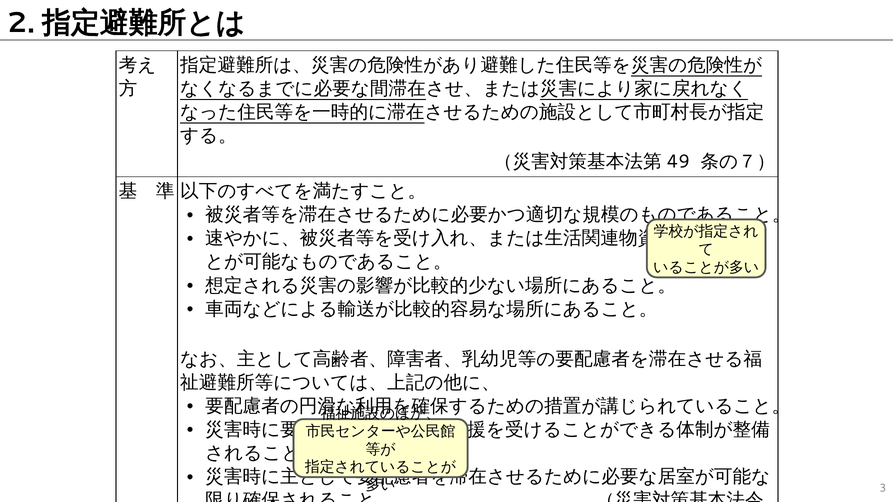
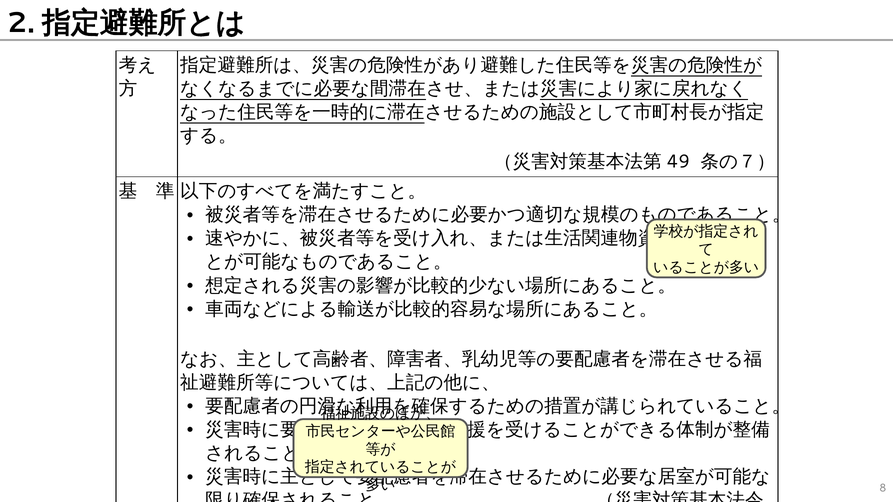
3: 3 -> 8 (883, 489)
